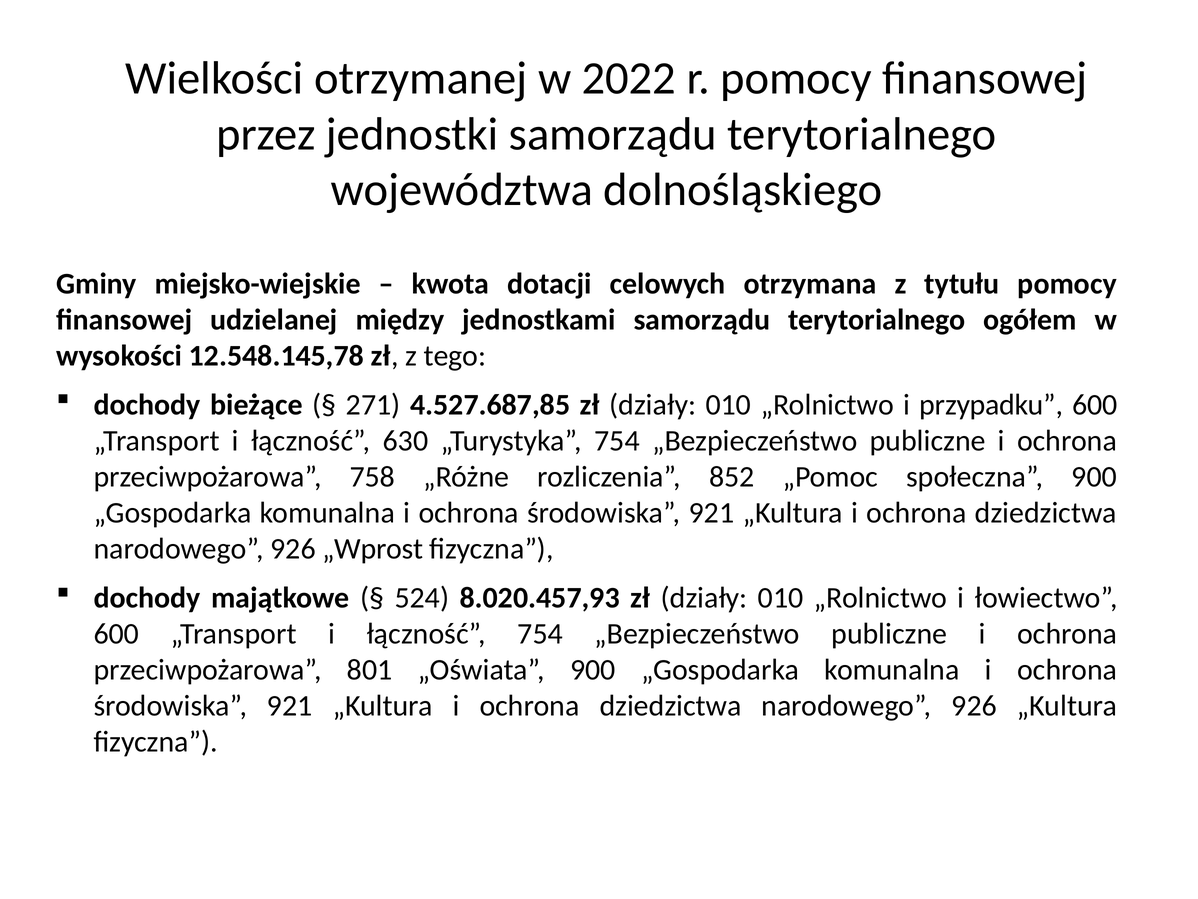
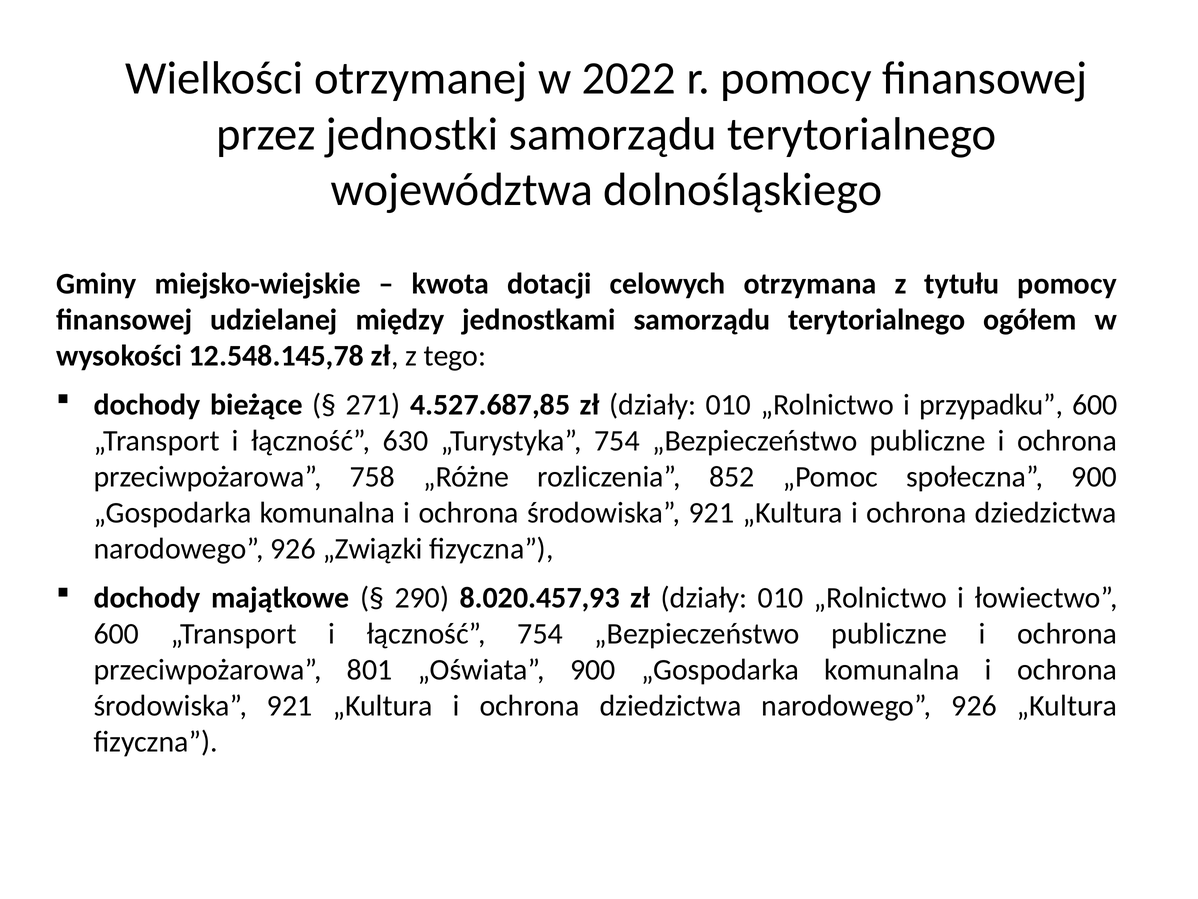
„Wprost: „Wprost -> „Związki (373, 548)
524: 524 -> 290 (422, 598)
